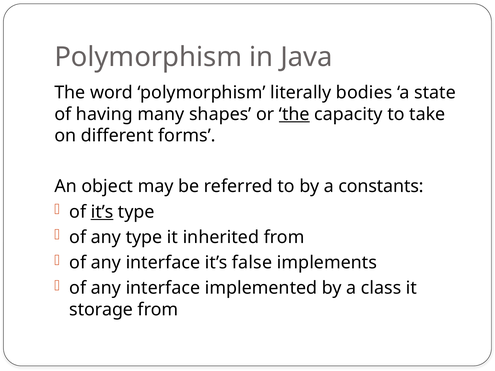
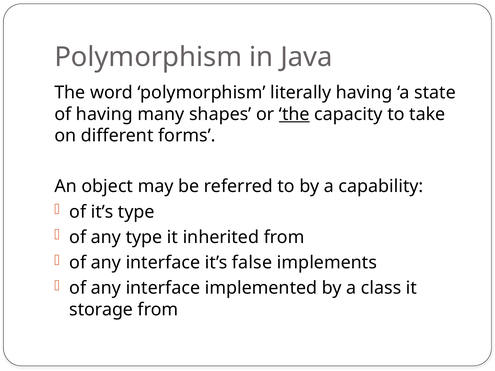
literally bodies: bodies -> having (364, 93)
constants: constants -> capability (381, 187)
it’s underline: present -> none (102, 212)
